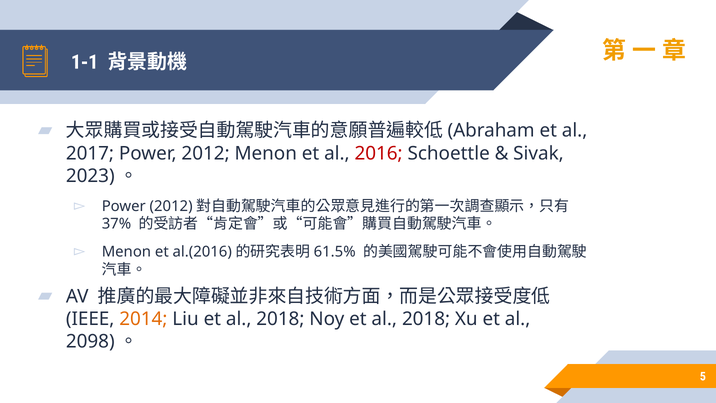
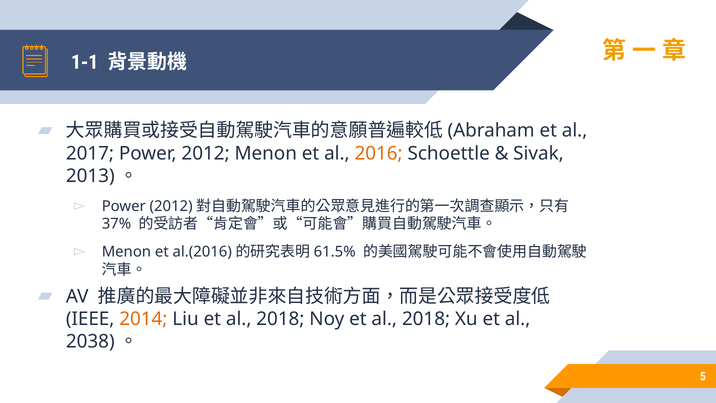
2016 colour: red -> orange (379, 153)
2023: 2023 -> 2013 (90, 176)
2098: 2098 -> 2038 (90, 341)
